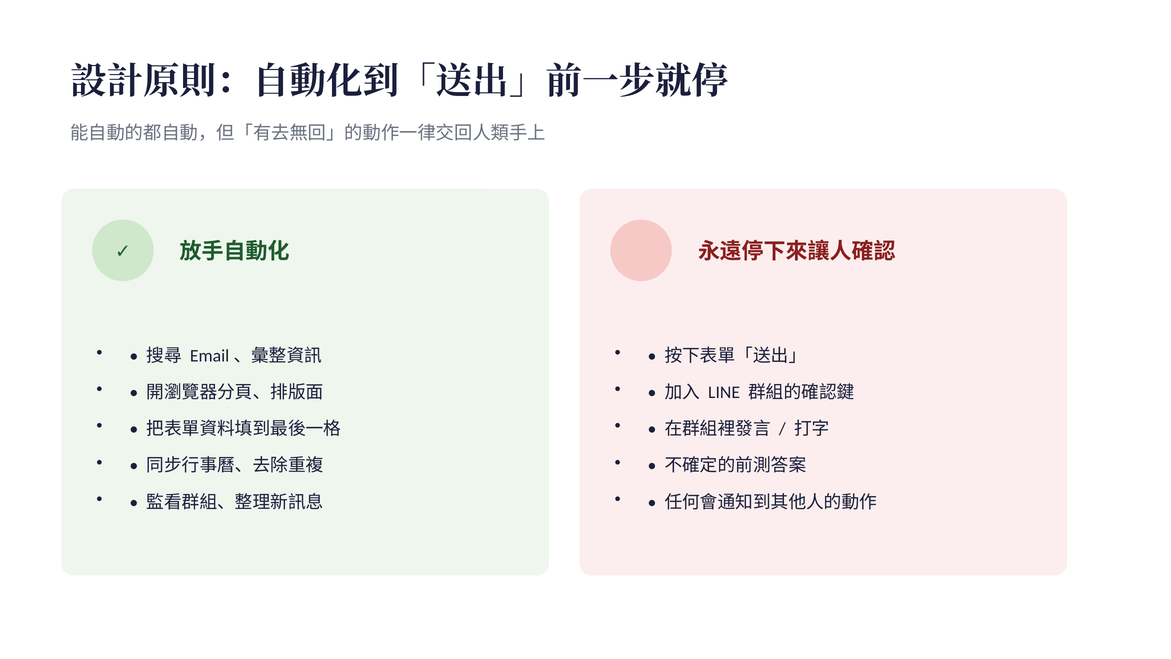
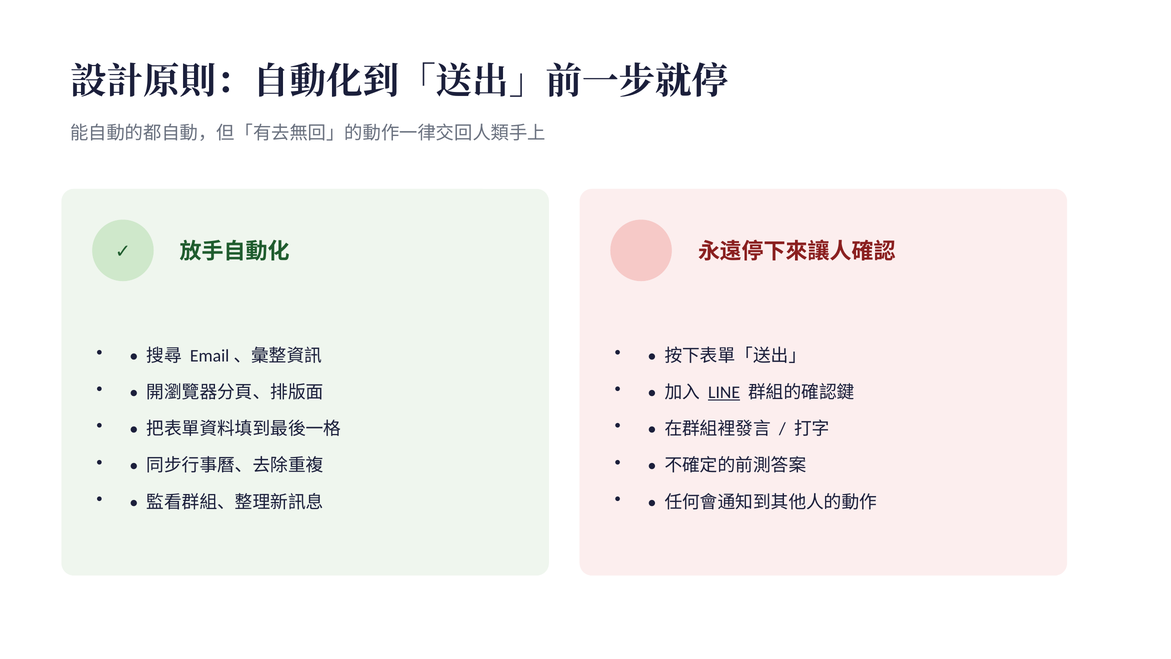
LINE underline: none -> present (724, 392)
